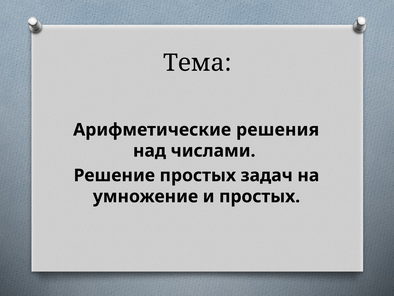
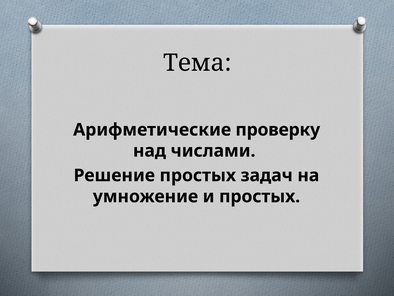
решения: решения -> проверку (278, 130)
